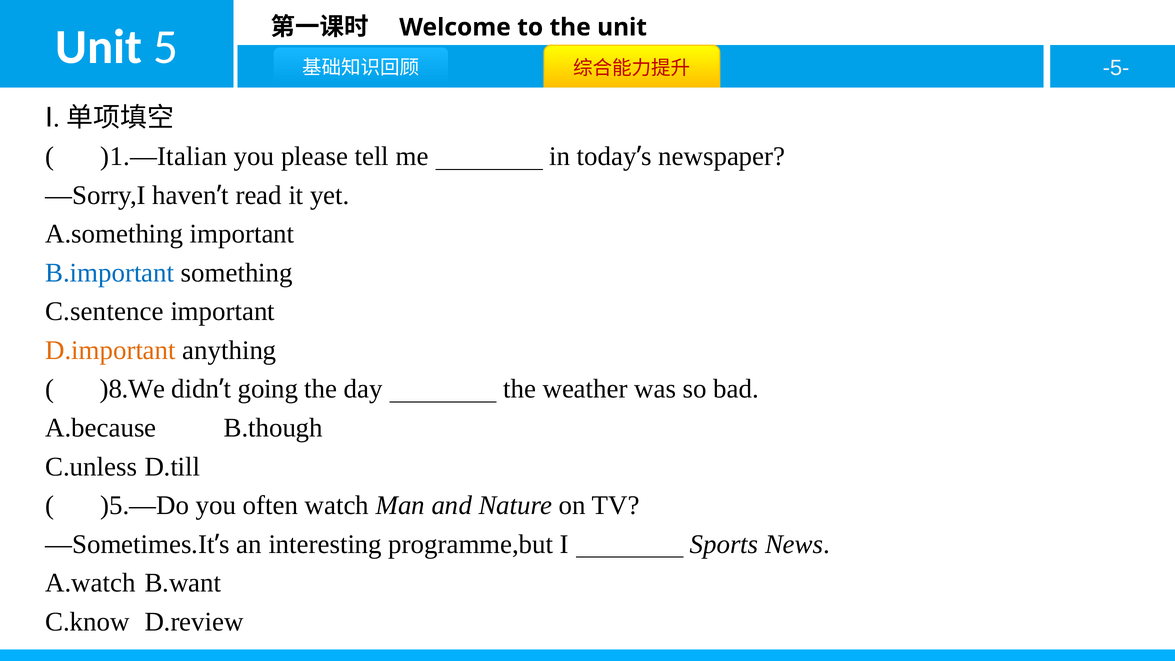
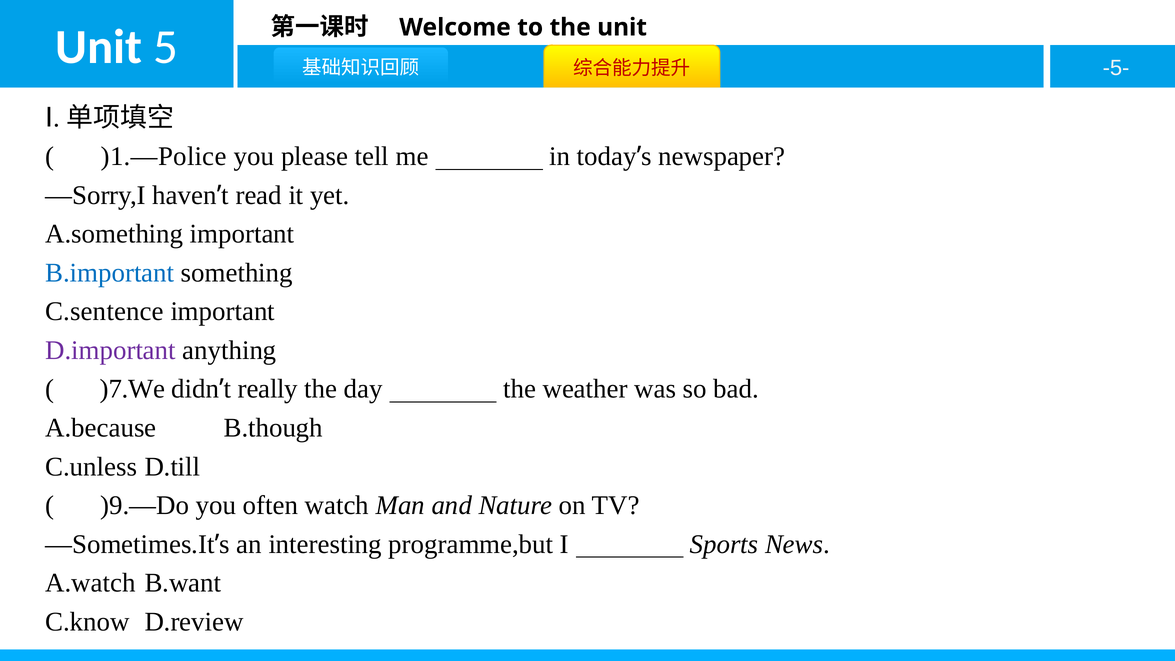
)1.—Italian: )1.—Italian -> )1.—Police (164, 157)
D.important colour: orange -> purple (111, 350)
)8.We: )8.We -> )7.We (133, 389)
going: going -> really (268, 389)
)5.—Do: )5.—Do -> )9.—Do (145, 505)
